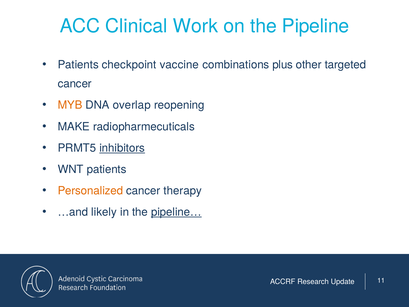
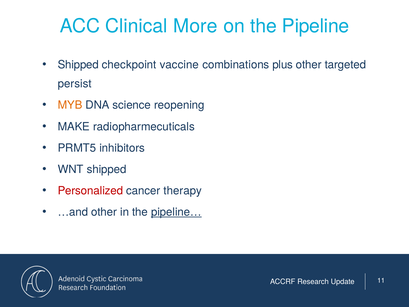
Work: Work -> More (195, 26)
Patients: Patients -> Shipped (78, 65)
cancer: cancer -> persist (75, 84)
overlap: overlap -> science (132, 105)
inhibitors underline: present -> none (122, 148)
WNT patients: patients -> shipped (107, 169)
Personalized colour: orange -> red (90, 191)
…and likely: likely -> other (104, 212)
